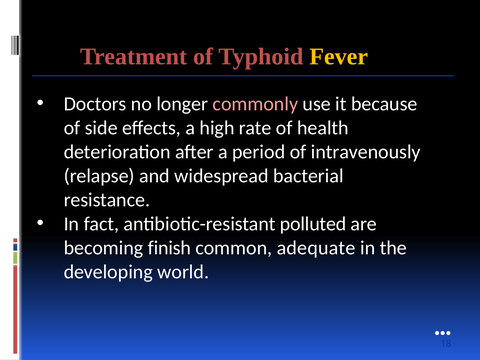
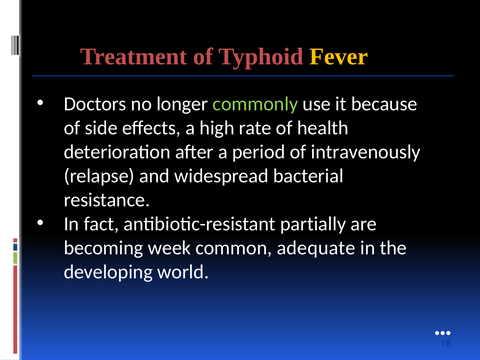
commonly colour: pink -> light green (255, 104)
polluted: polluted -> partially (313, 224)
finish: finish -> week (169, 248)
